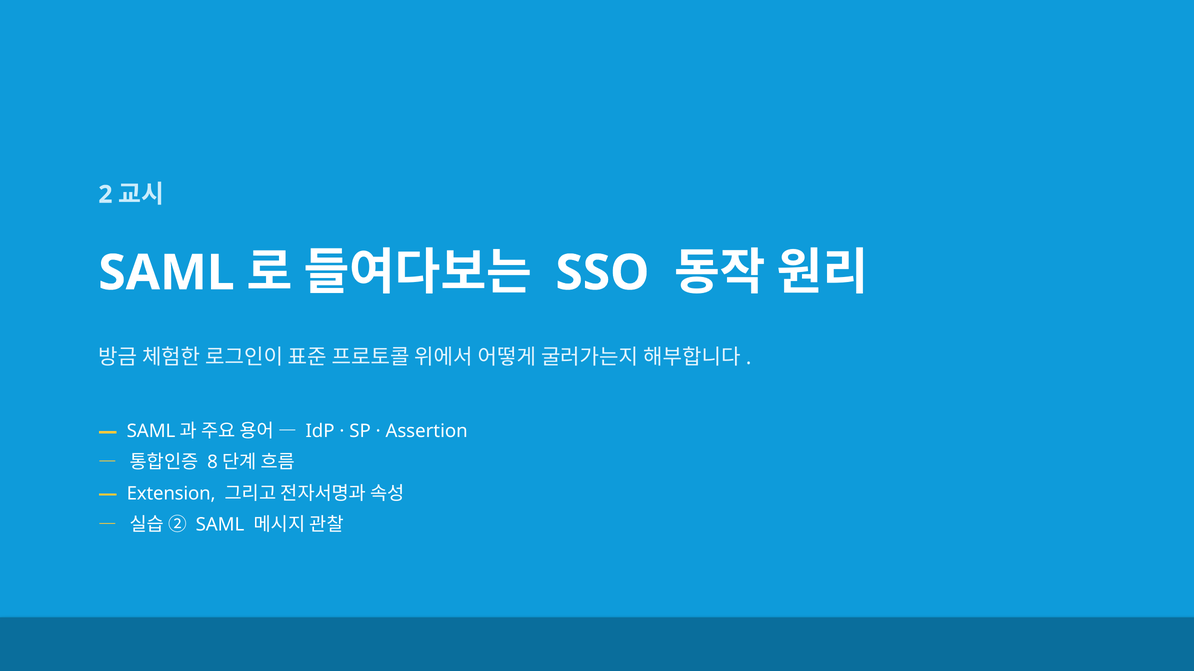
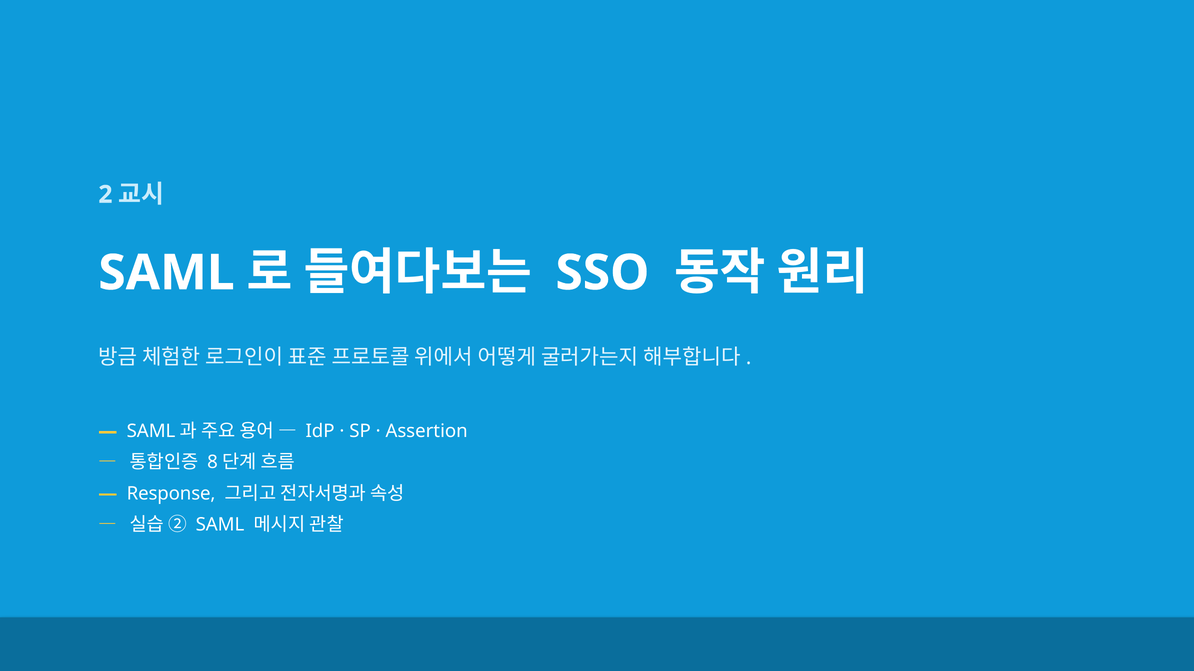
Extension: Extension -> Response (171, 494)
